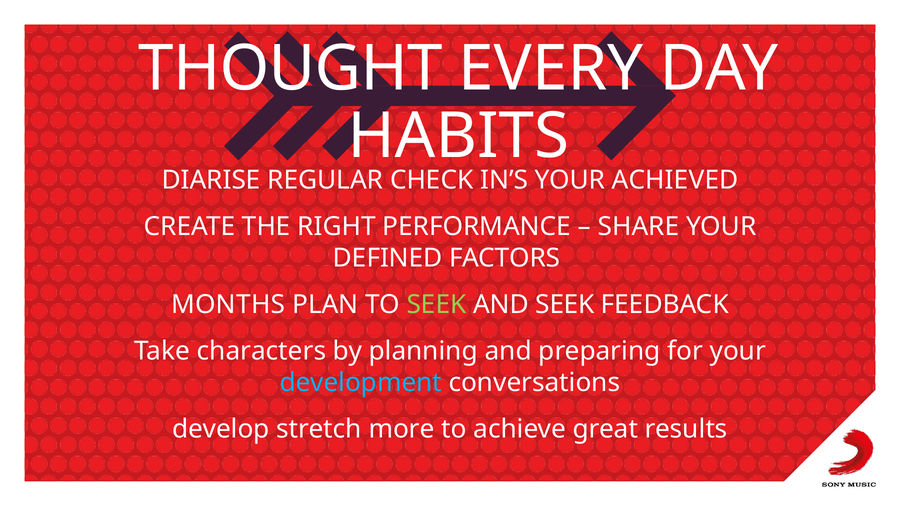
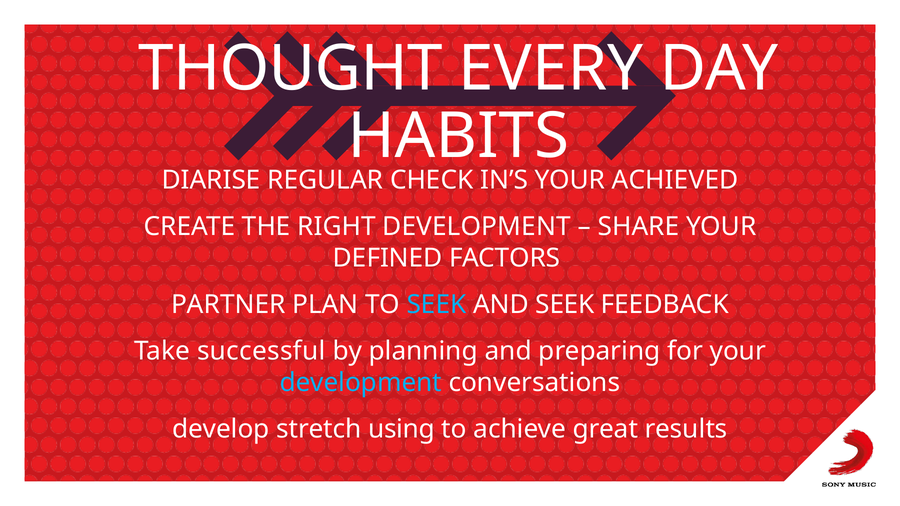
RIGHT PERFORMANCE: PERFORMANCE -> DEVELOPMENT (477, 227)
MONTHS: MONTHS -> PARTNER (228, 305)
SEEK colour: light green -> light blue (436, 305)
characters: characters -> successful (261, 351)
more: more -> using (402, 429)
